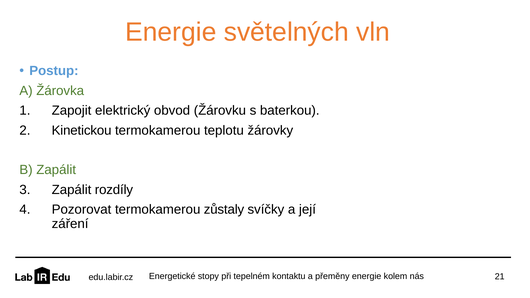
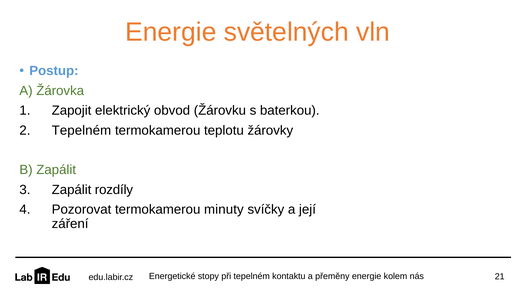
Kinetickou: Kinetickou -> Tepelném (81, 130)
zůstaly: zůstaly -> minuty (224, 210)
